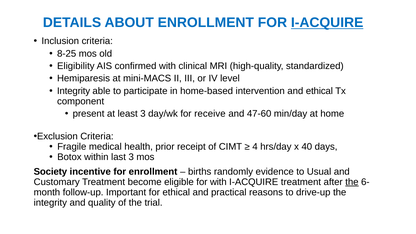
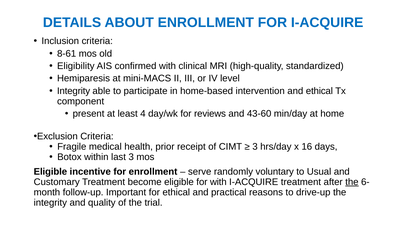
I-ACQUIRE underline: present -> none (327, 23)
8-25: 8-25 -> 8-61 (67, 54)
least 3: 3 -> 4 (143, 114)
receive: receive -> reviews (210, 114)
47-60: 47-60 -> 43-60 (259, 114)
4: 4 -> 3 (255, 147)
40: 40 -> 16 (307, 147)
Society: Society -> Eligible (50, 172)
births: births -> serve (200, 172)
evidence: evidence -> voluntary (275, 172)
